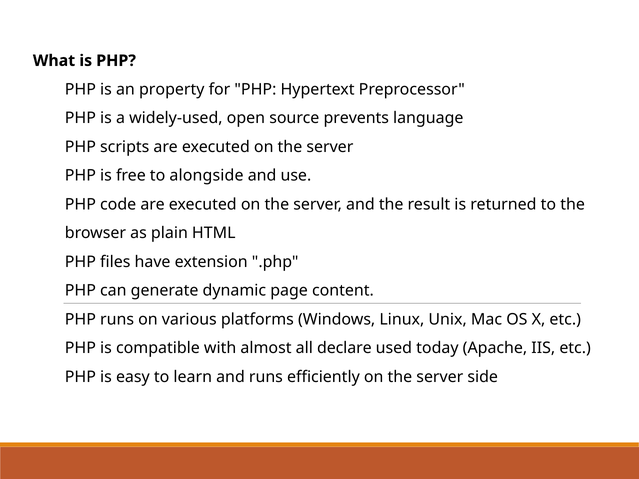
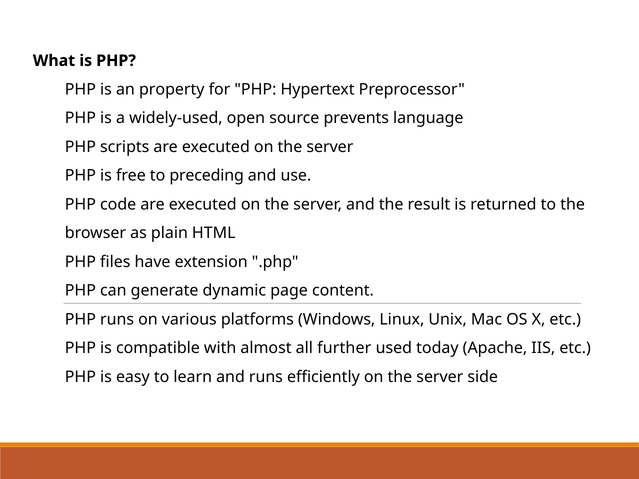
alongside: alongside -> preceding (207, 176)
declare: declare -> further (344, 348)
